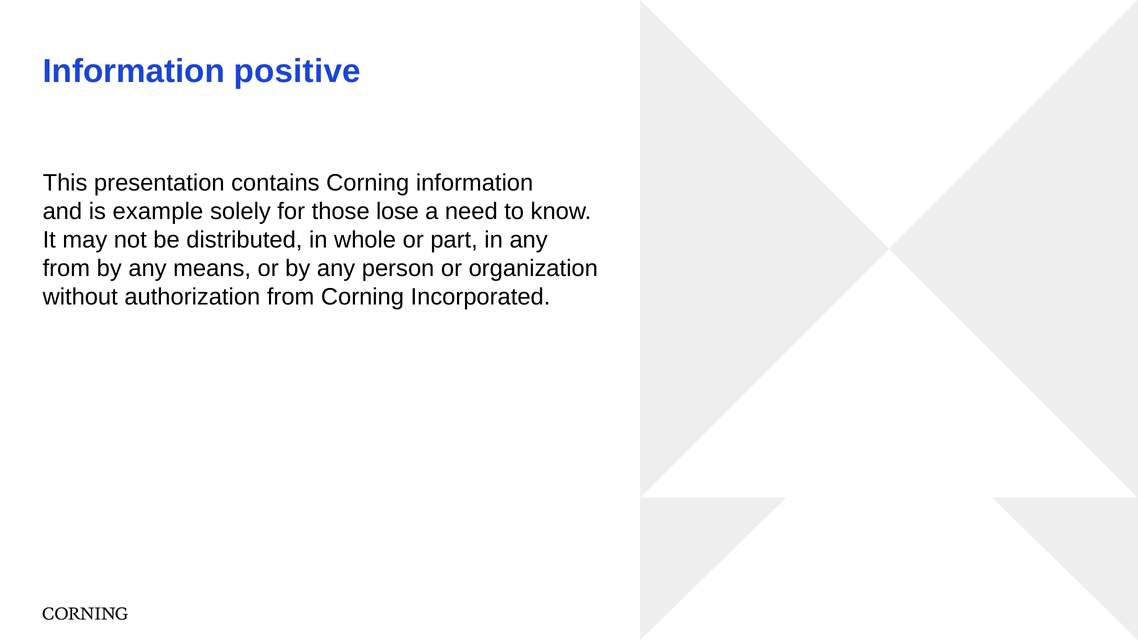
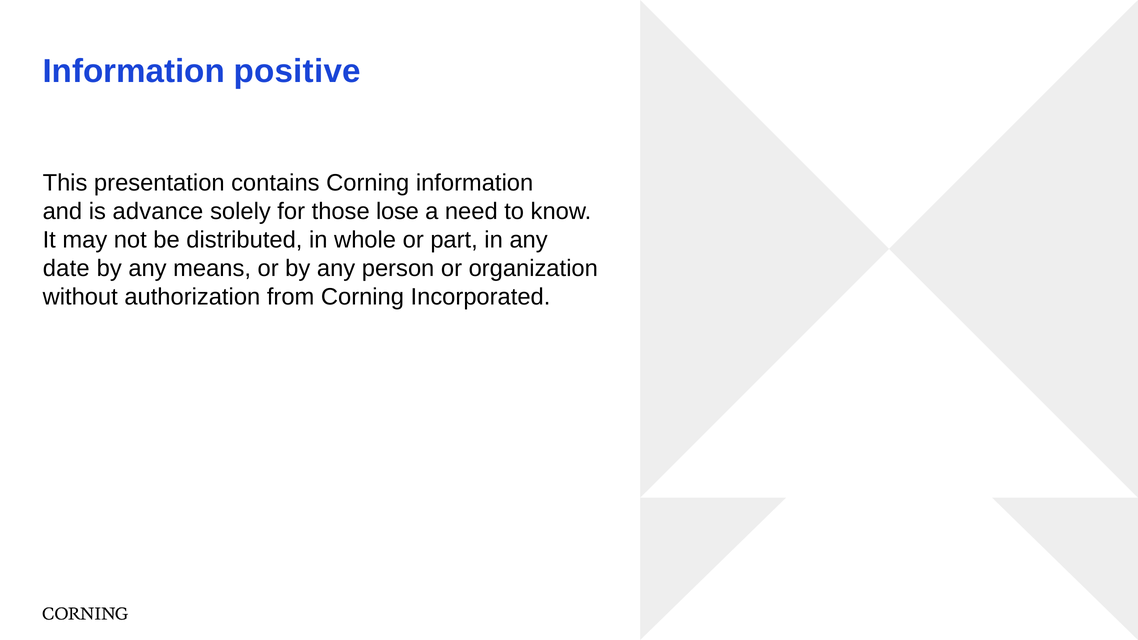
example: example -> advance (158, 211)
from: from -> date (66, 268)
